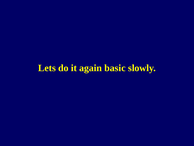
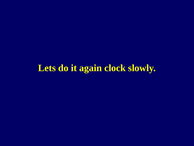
basic: basic -> clock (115, 68)
